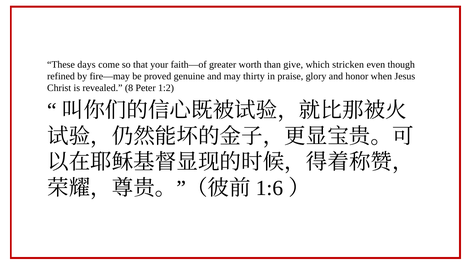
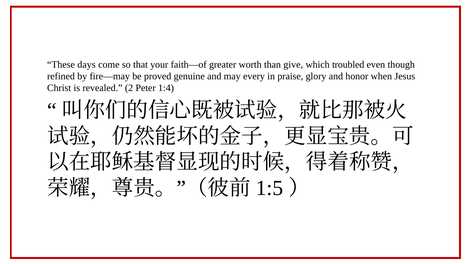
stricken: stricken -> troubled (348, 65)
thirty: thirty -> every (254, 76)
8: 8 -> 2 (129, 88)
1:2: 1:2 -> 1:4 (166, 88)
1:6: 1:6 -> 1:5 (270, 188)
